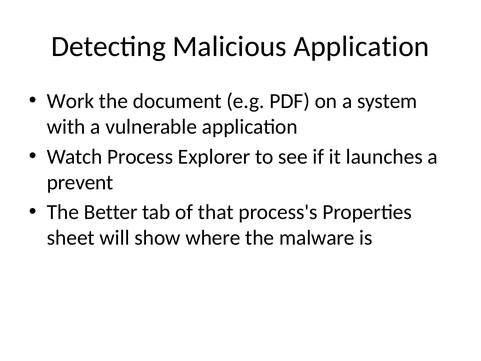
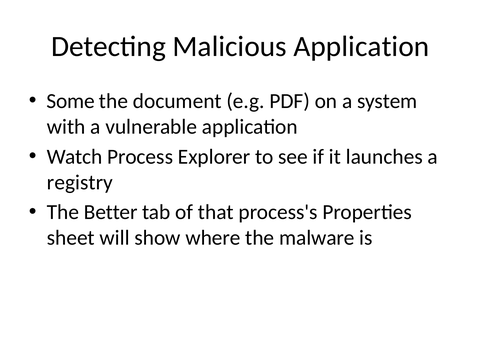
Work: Work -> Some (71, 101)
prevent: prevent -> registry (80, 182)
